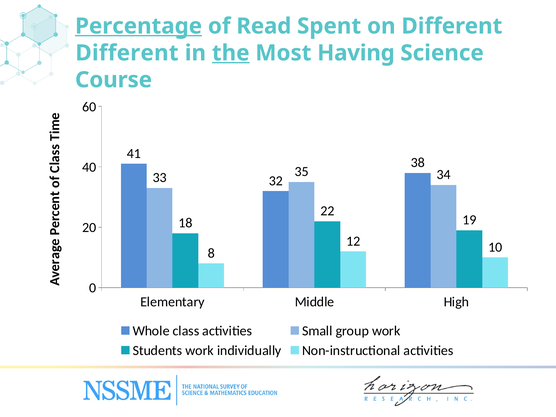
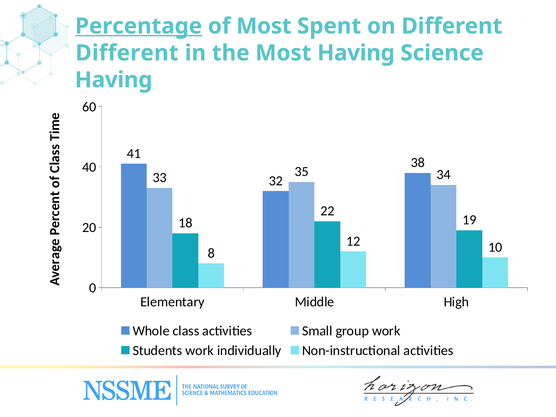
of Read: Read -> Most (264, 26)
the underline: present -> none (231, 53)
Course: Course -> Having (114, 80)
